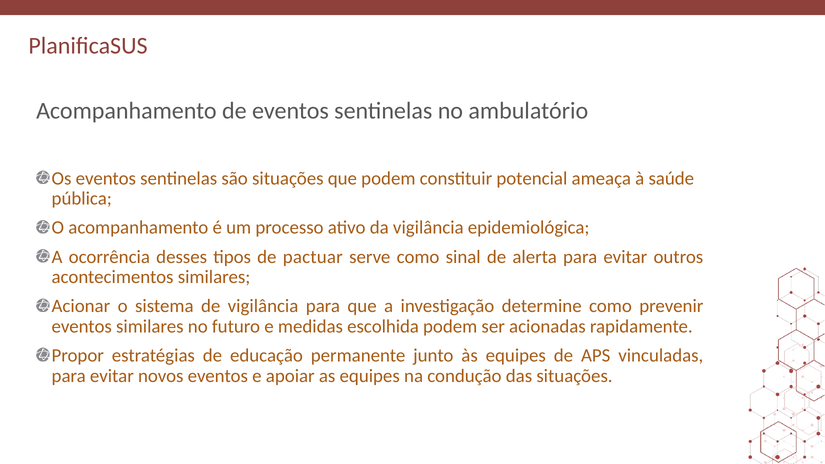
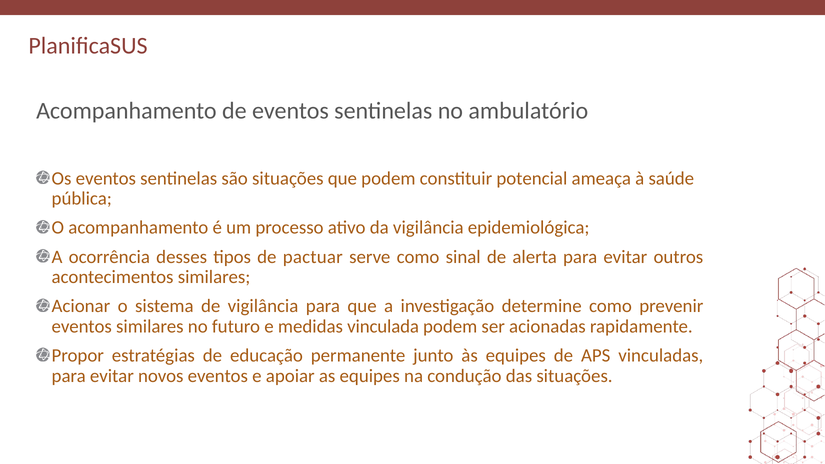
escolhida: escolhida -> vinculada (383, 327)
